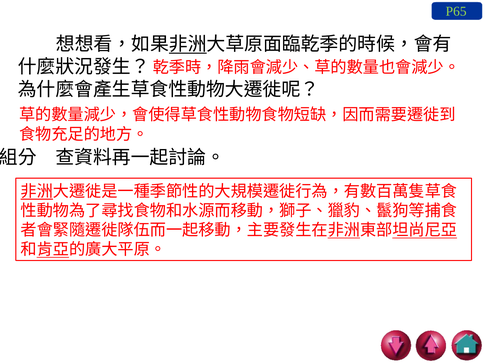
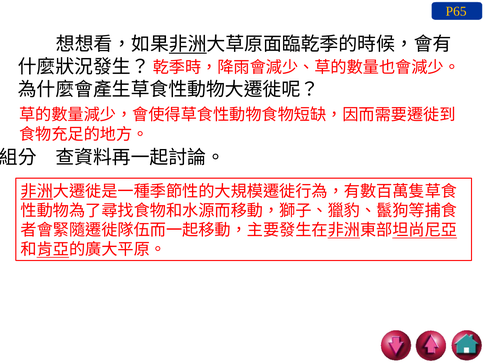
P65 colour: light green -> yellow (456, 11)
